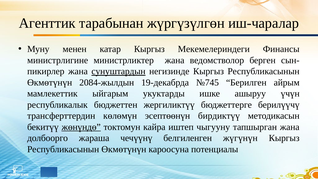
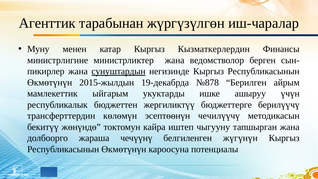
Мекемелериндеги: Мекемелериндеги -> Кызматкерлердин (214, 49)
2084-жылдын: 2084-жылдын -> 2015-жылдын (107, 82)
№745: №745 -> №878 (208, 82)
бирдиктүү: бирдиктүү -> чечилүүчү (219, 116)
жөнүндө underline: present -> none (81, 127)
